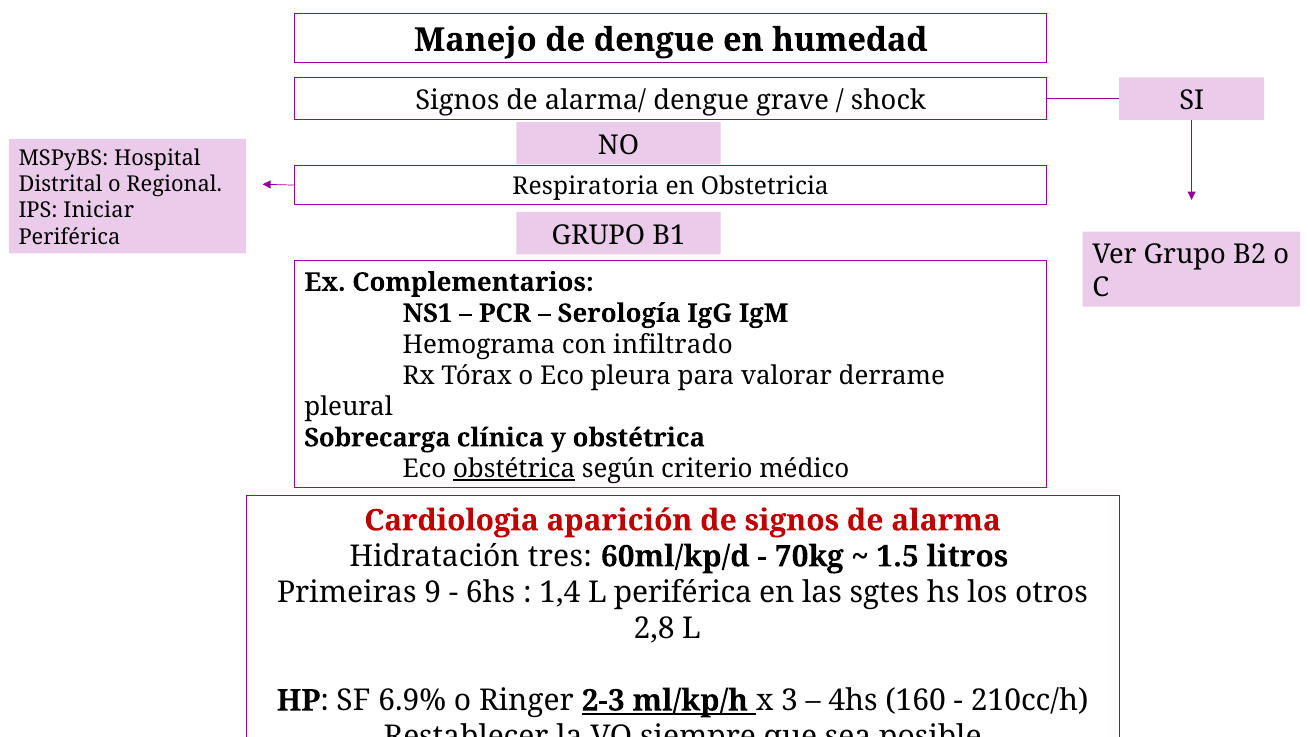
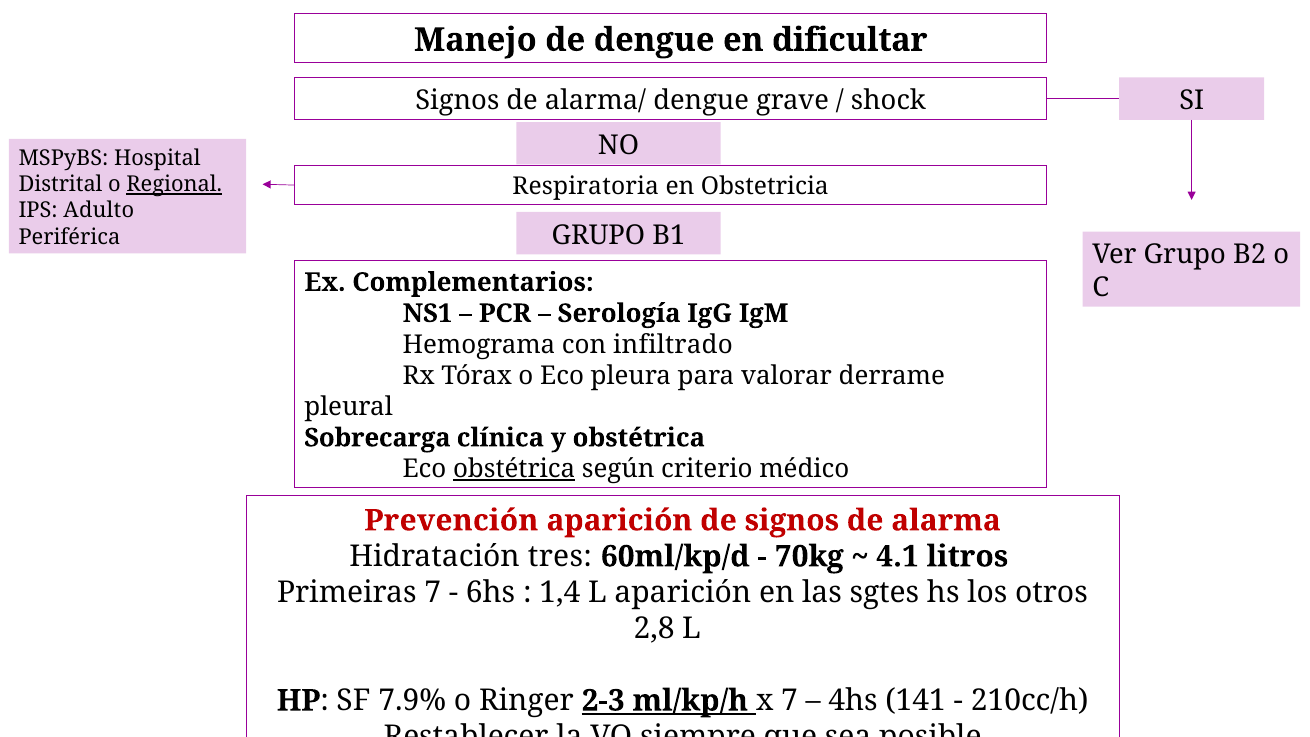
humedad: humedad -> dificultar (850, 40)
Regional underline: none -> present (174, 185)
Iniciar: Iniciar -> Adulto (99, 211)
Cardiologia: Cardiologia -> Prevención (451, 520)
1.5: 1.5 -> 4.1 (898, 556)
Primeiras 9: 9 -> 7 (433, 592)
L periférica: periférica -> aparición (683, 592)
6.9%: 6.9% -> 7.9% (412, 701)
x 3: 3 -> 7 (789, 701)
160: 160 -> 141 (916, 701)
